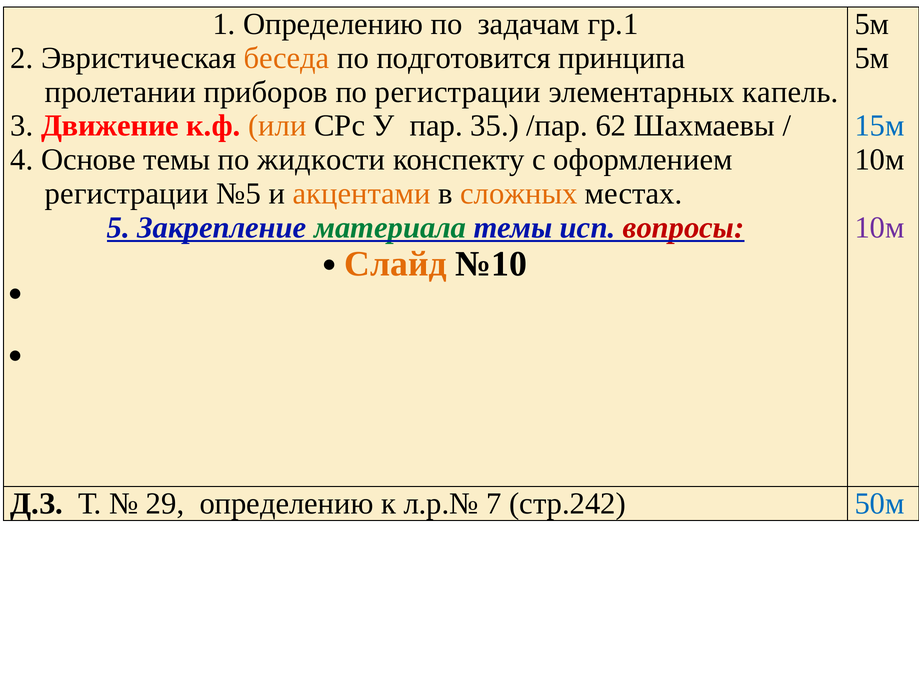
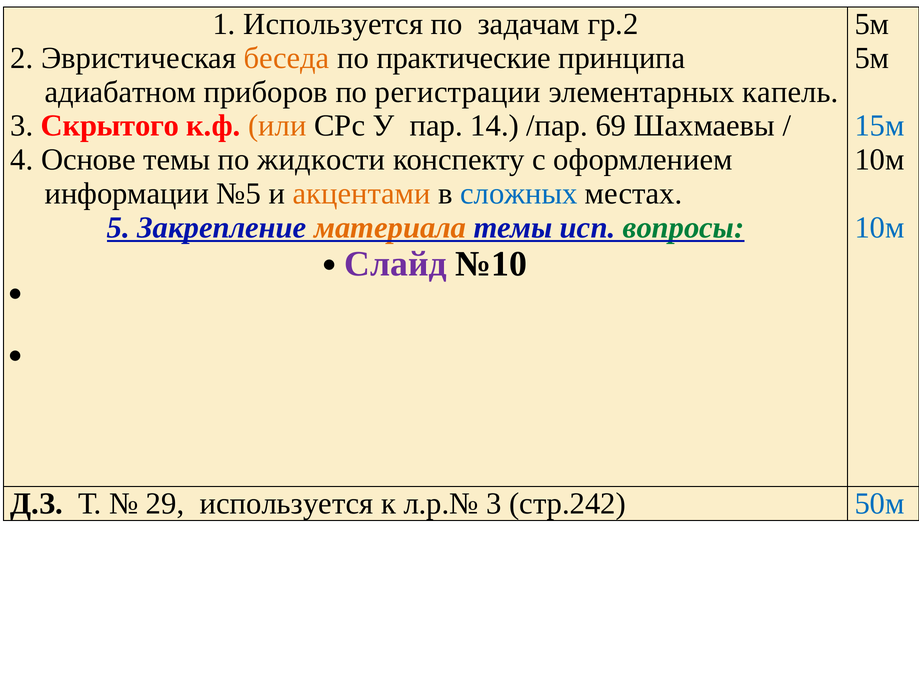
1 Определению: Определению -> Используется (333, 24)
гр.1: гр.1 -> гр.2 (613, 24)
подготовится: подготовится -> практические (464, 58)
пролетании: пролетании -> адиабатном (121, 92)
Движение: Движение -> Скрытого (110, 126)
35: 35 -> 14 (495, 126)
62: 62 -> 69 (611, 126)
регистрации: регистрации -> информации (127, 194)
сложных colour: orange -> blue (519, 194)
материала colour: green -> orange (390, 228)
вопросы colour: red -> green (684, 228)
10м colour: purple -> blue (880, 228)
Слайд colour: orange -> purple (396, 264)
29 определению: определению -> используется (286, 504)
л.р.№ 7: 7 -> 3 (494, 504)
